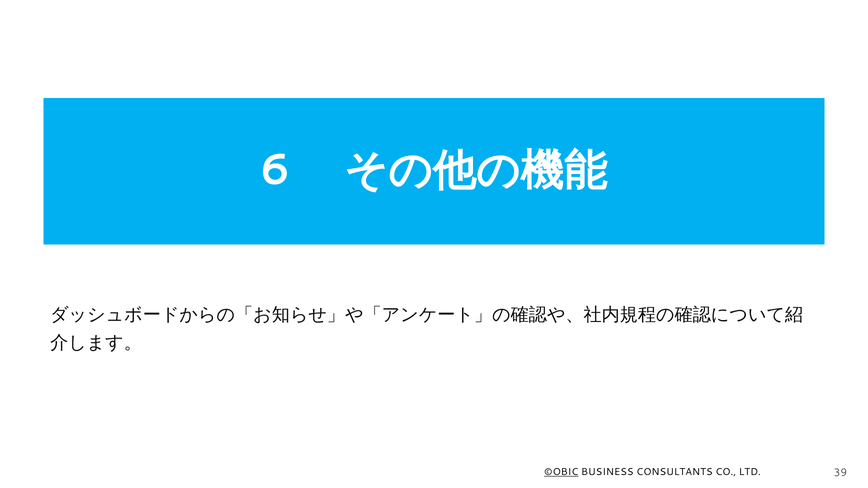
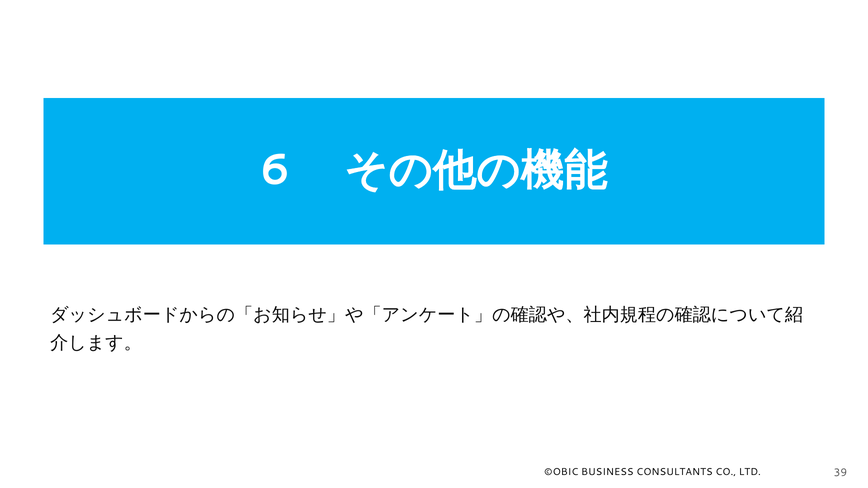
©OBIC underline: present -> none (561, 472)
